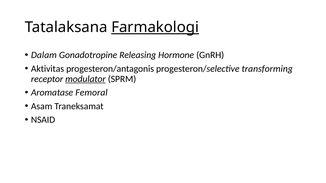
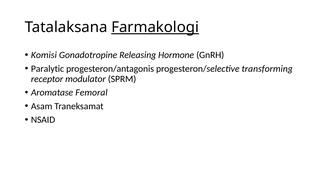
Dalam: Dalam -> Komisi (44, 55)
Aktivitas: Aktivitas -> Paralytic (48, 69)
modulator underline: present -> none (86, 79)
